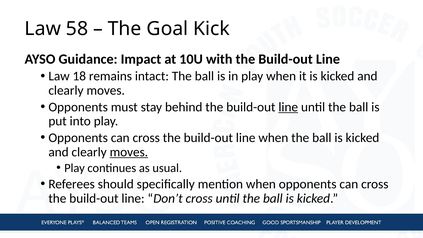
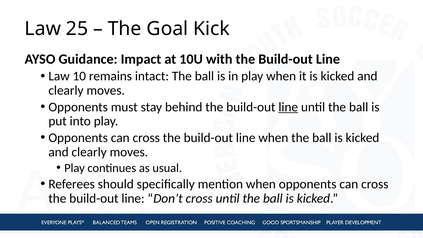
58: 58 -> 25 (77, 29)
18: 18 -> 10 (79, 76)
moves underline: present -> none (129, 152)
